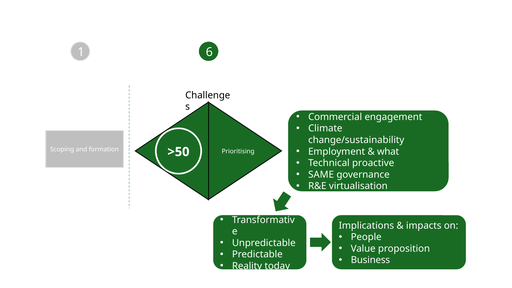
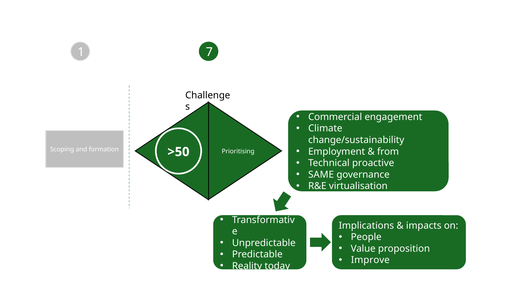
6: 6 -> 7 (209, 52)
what: what -> from (388, 152)
Business: Business -> Improve (370, 260)
